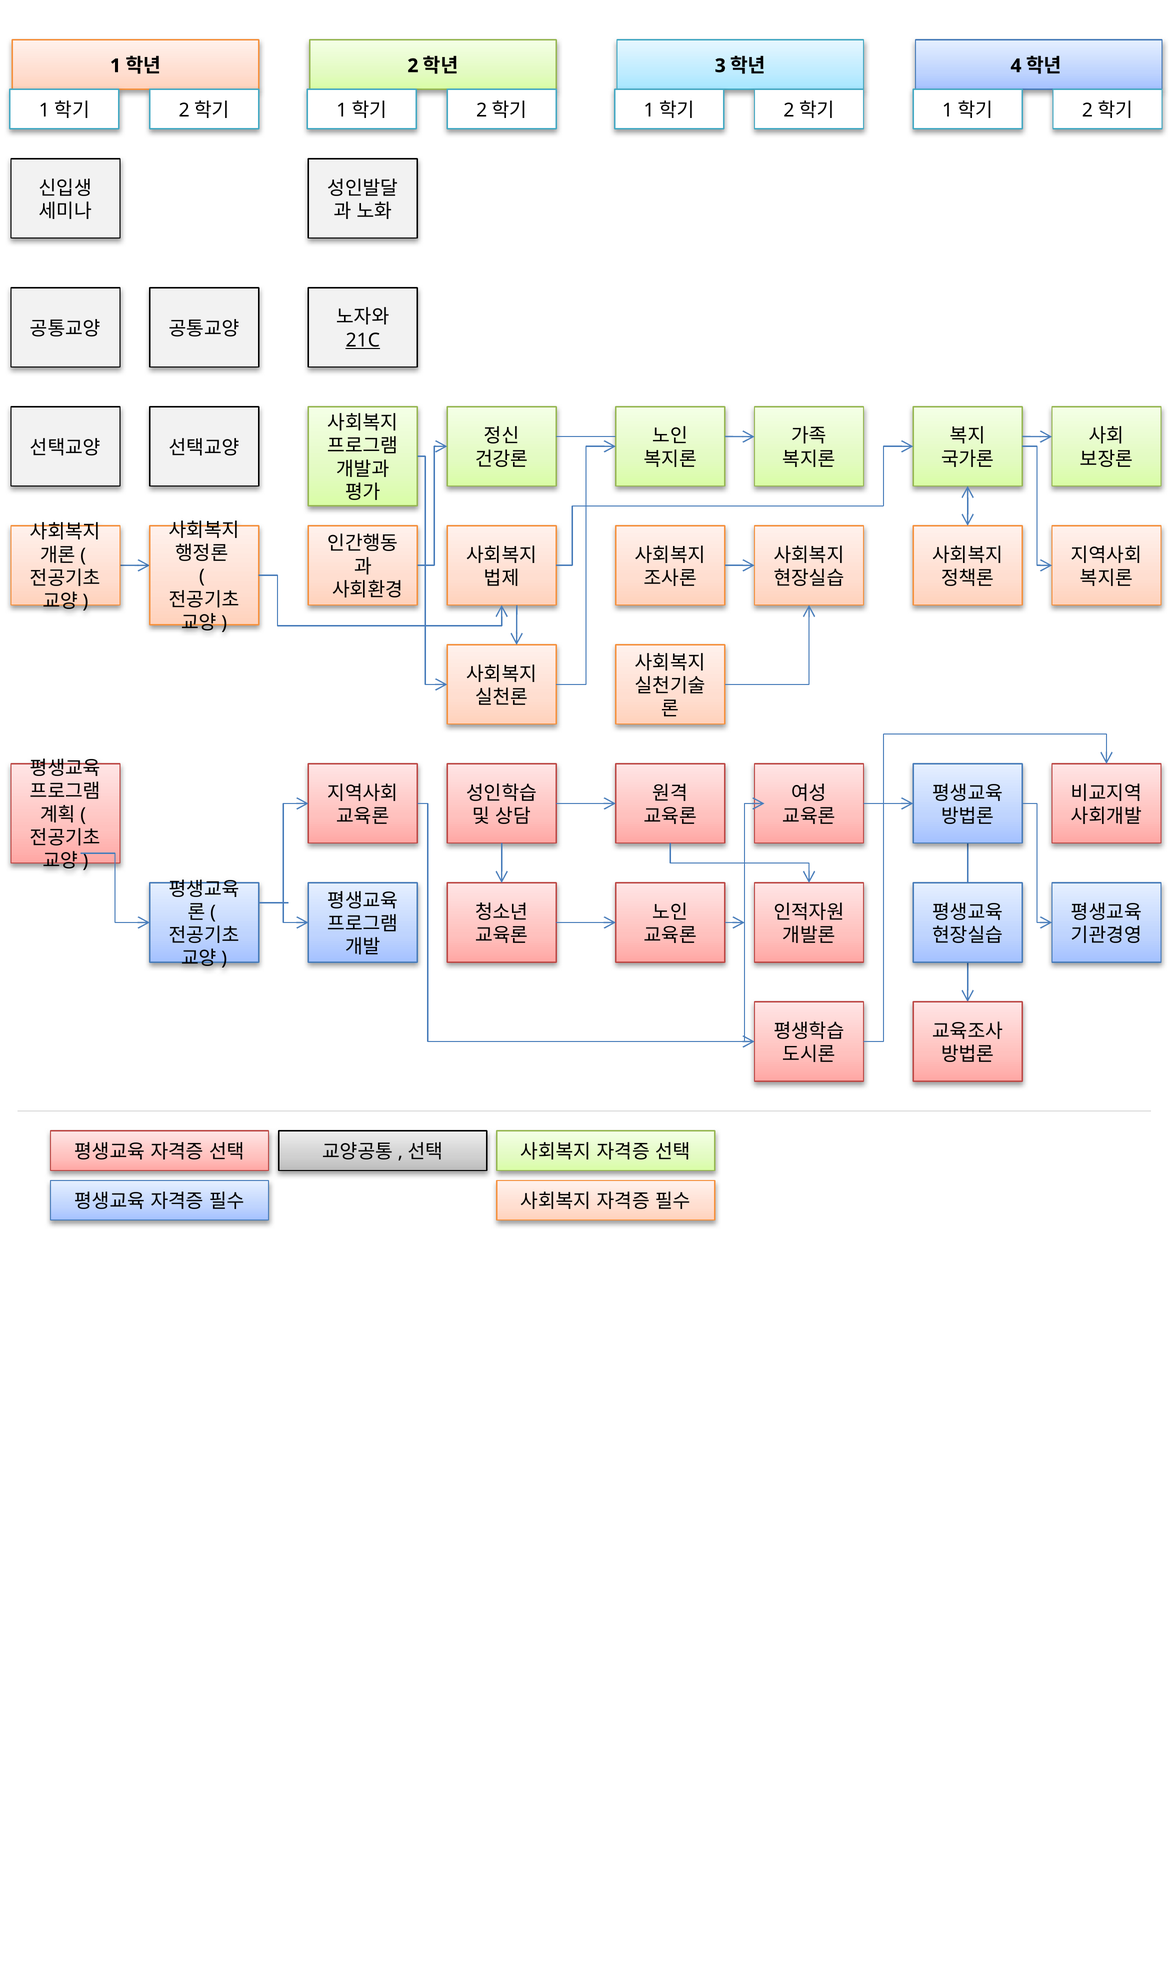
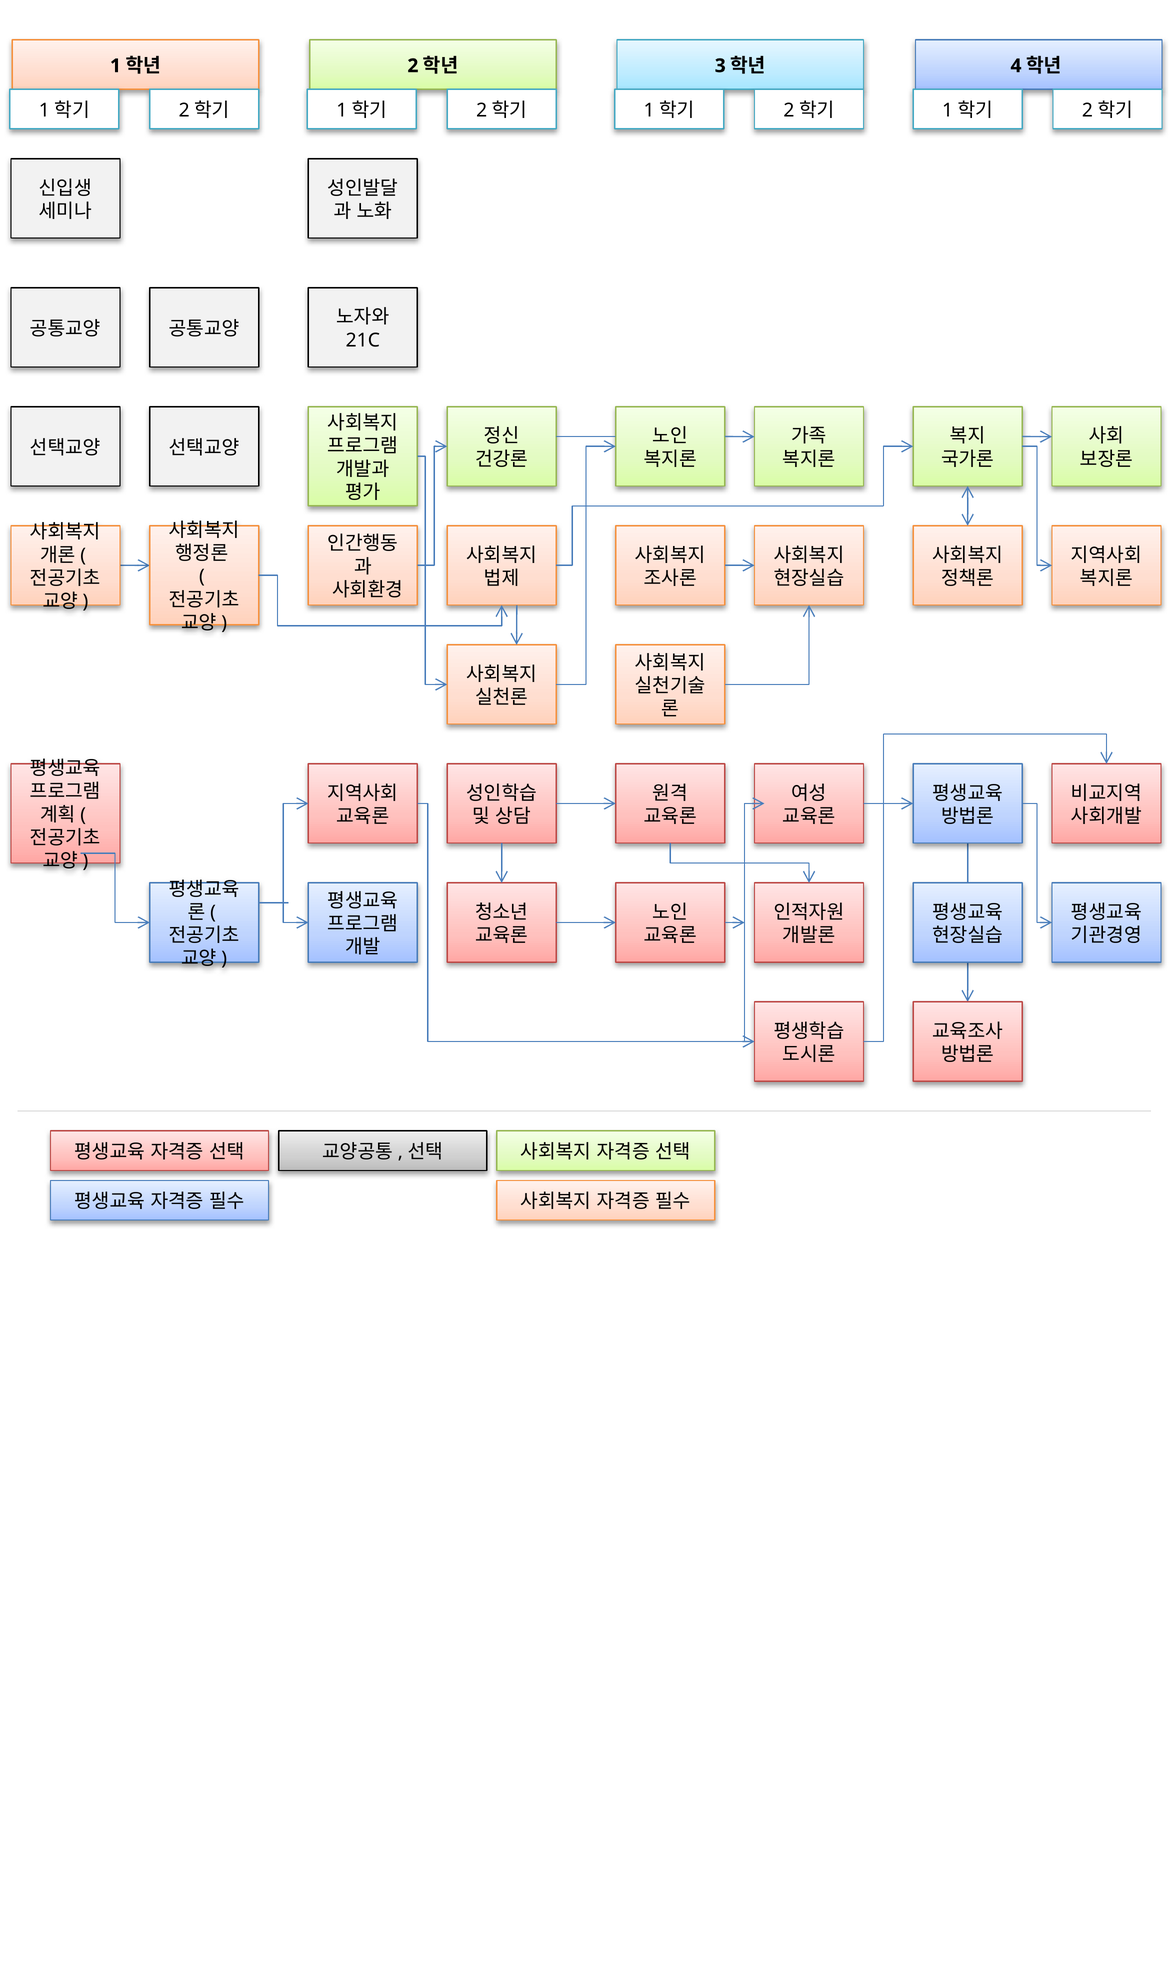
21C underline: present -> none (363, 340)
